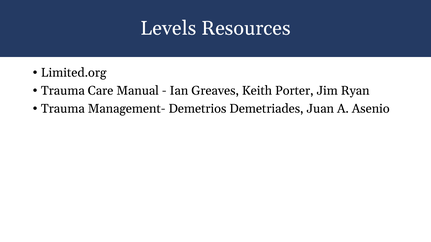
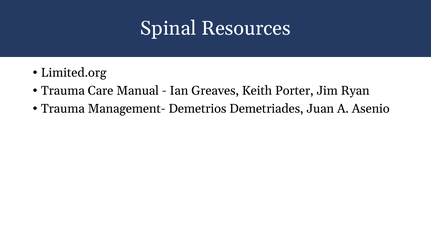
Levels: Levels -> Spinal (168, 28)
